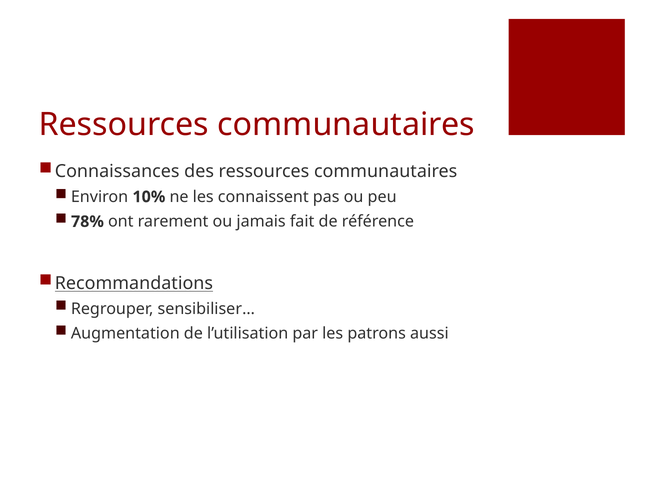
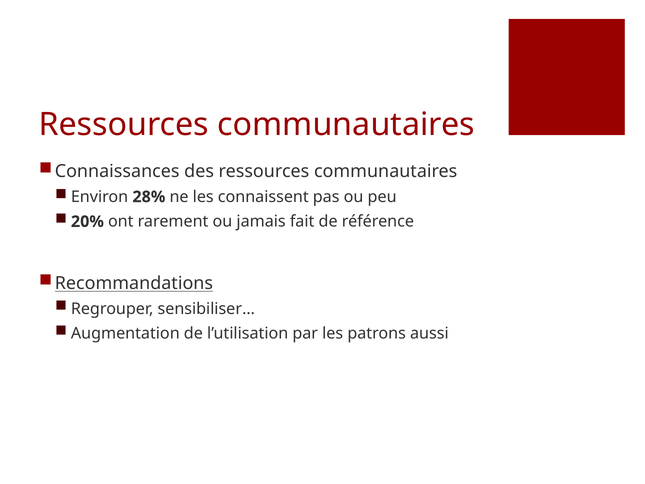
10%: 10% -> 28% (149, 197)
78%: 78% -> 20% (87, 222)
